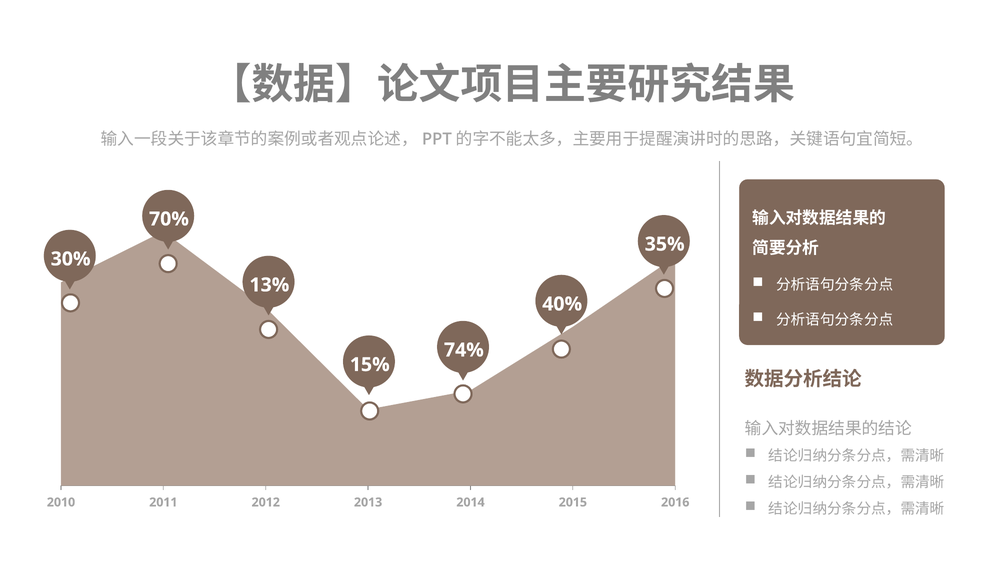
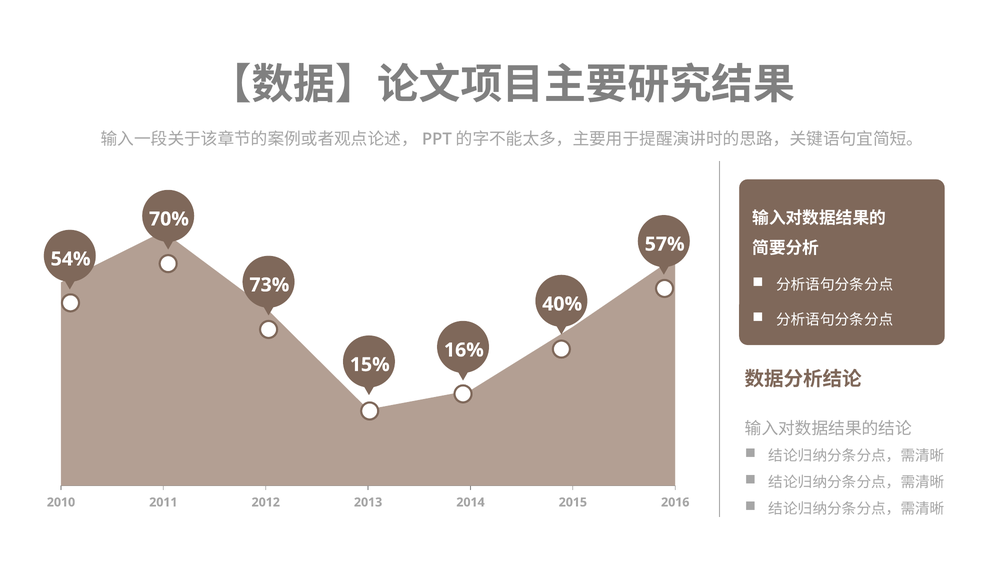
35%: 35% -> 57% (665, 244)
30%: 30% -> 54% (71, 259)
13%: 13% -> 73% (269, 285)
74%: 74% -> 16% (464, 350)
